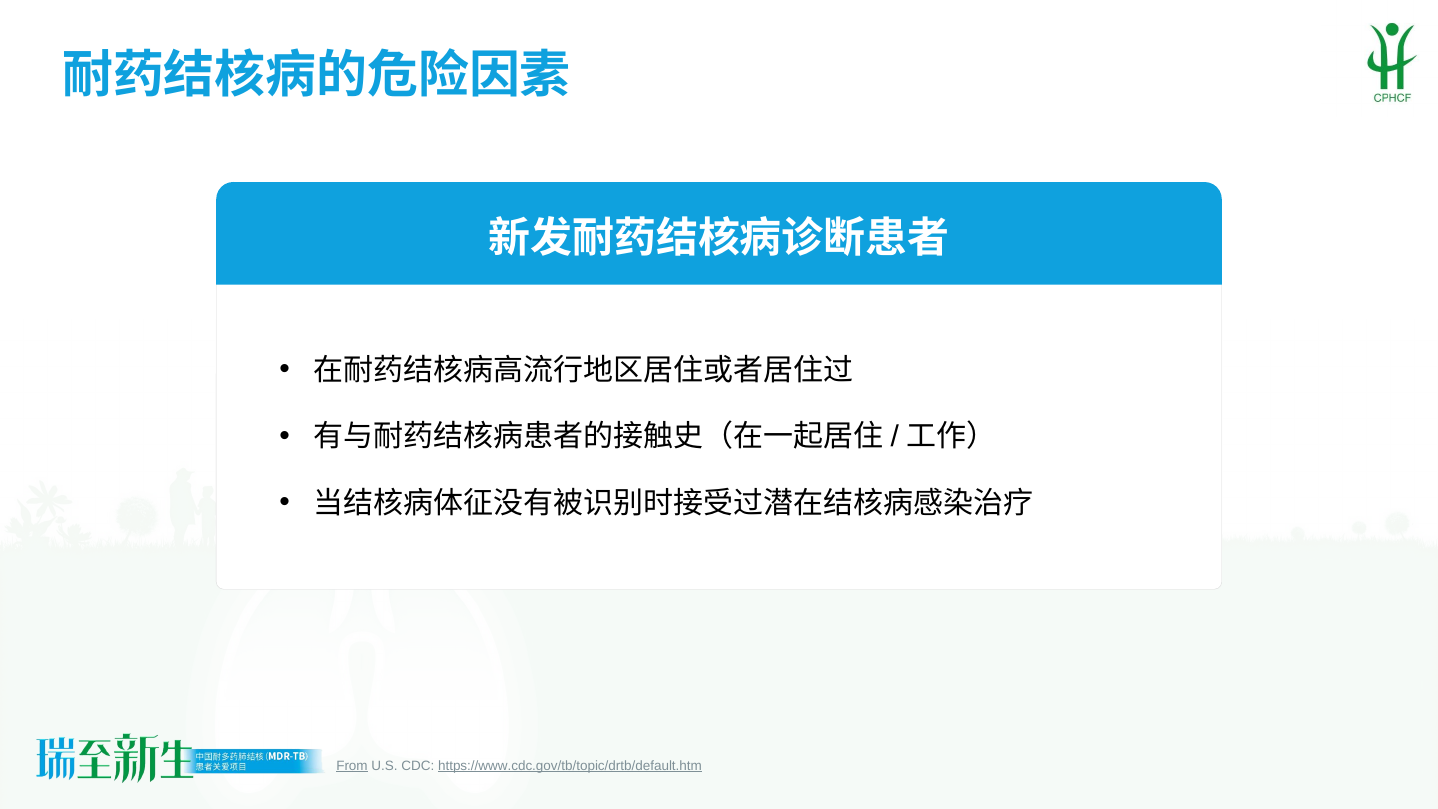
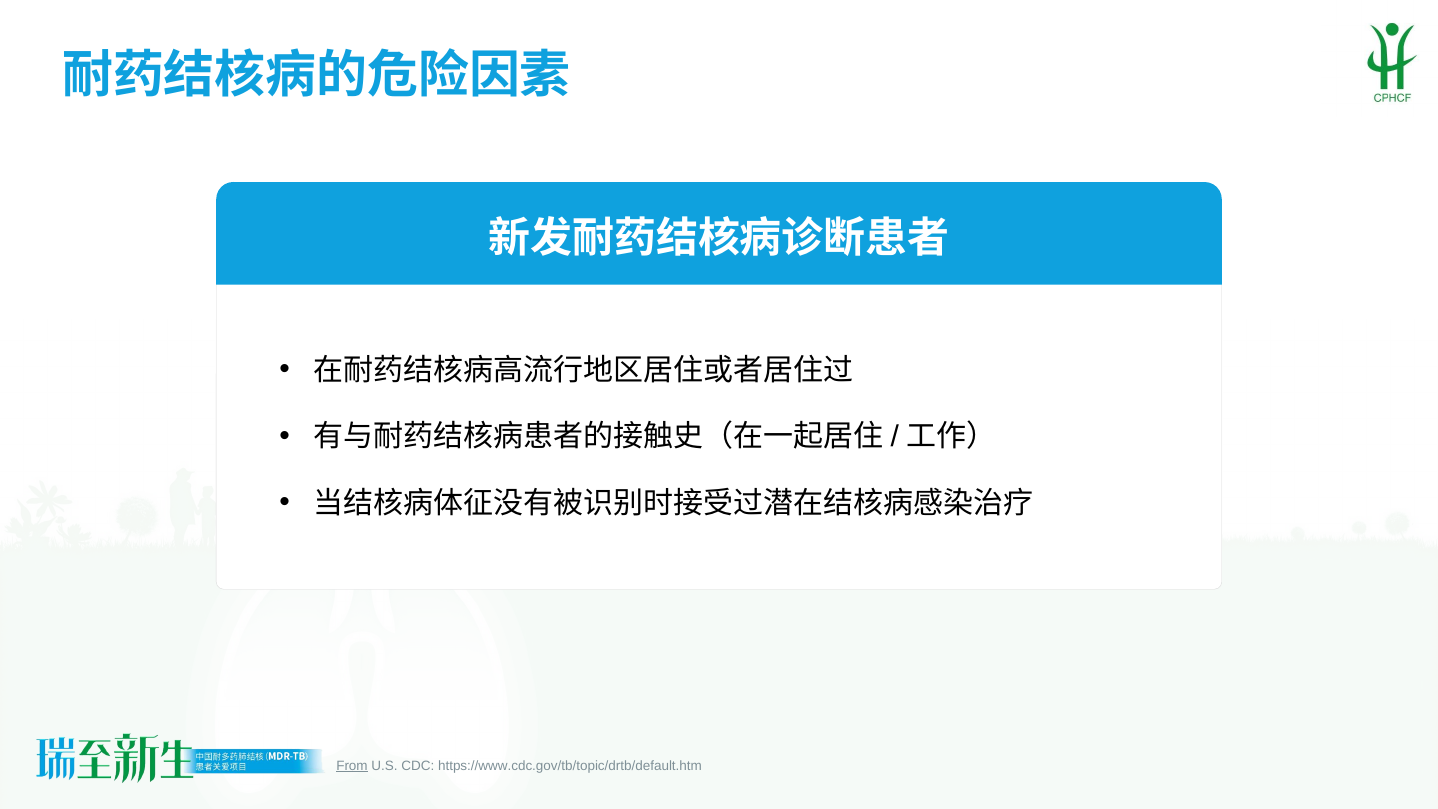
https://www.cdc.gov/tb/topic/drtb/default.htm underline: present -> none (570, 766)
